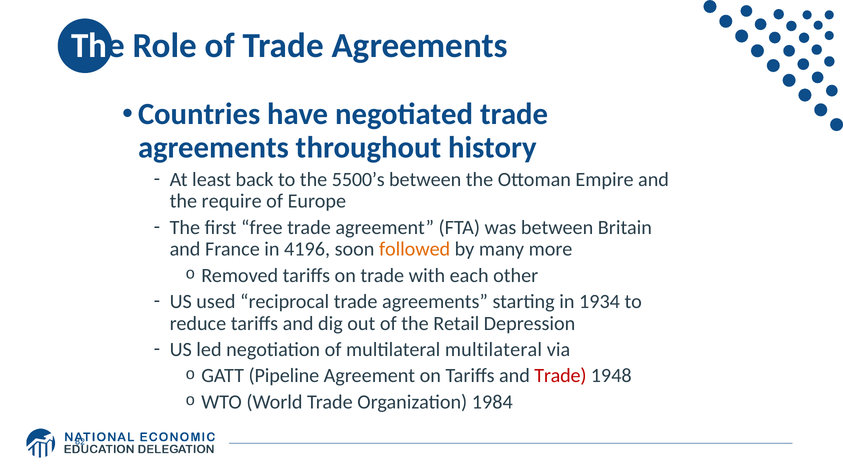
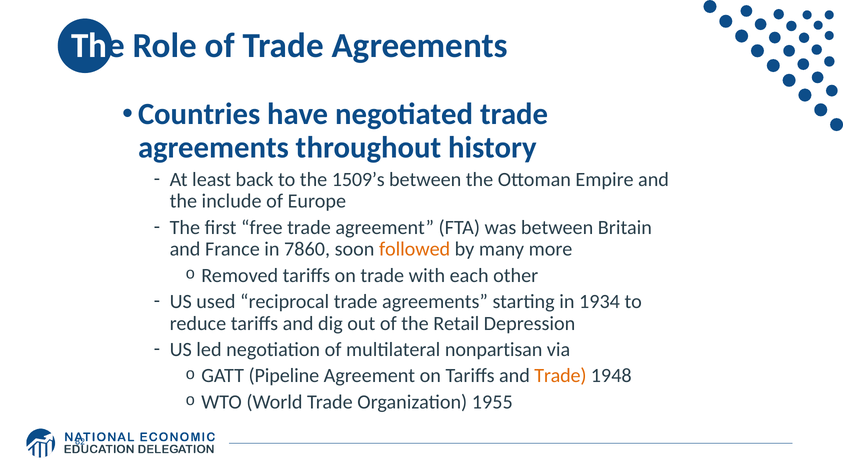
5500’s: 5500’s -> 1509’s (358, 180)
require: require -> include (232, 201)
4196: 4196 -> 7860 (307, 249)
multilateral multilateral: multilateral -> nonpartisan (494, 350)
Trade colour: red -> orange (560, 376)
1984: 1984 -> 1955 (492, 402)
